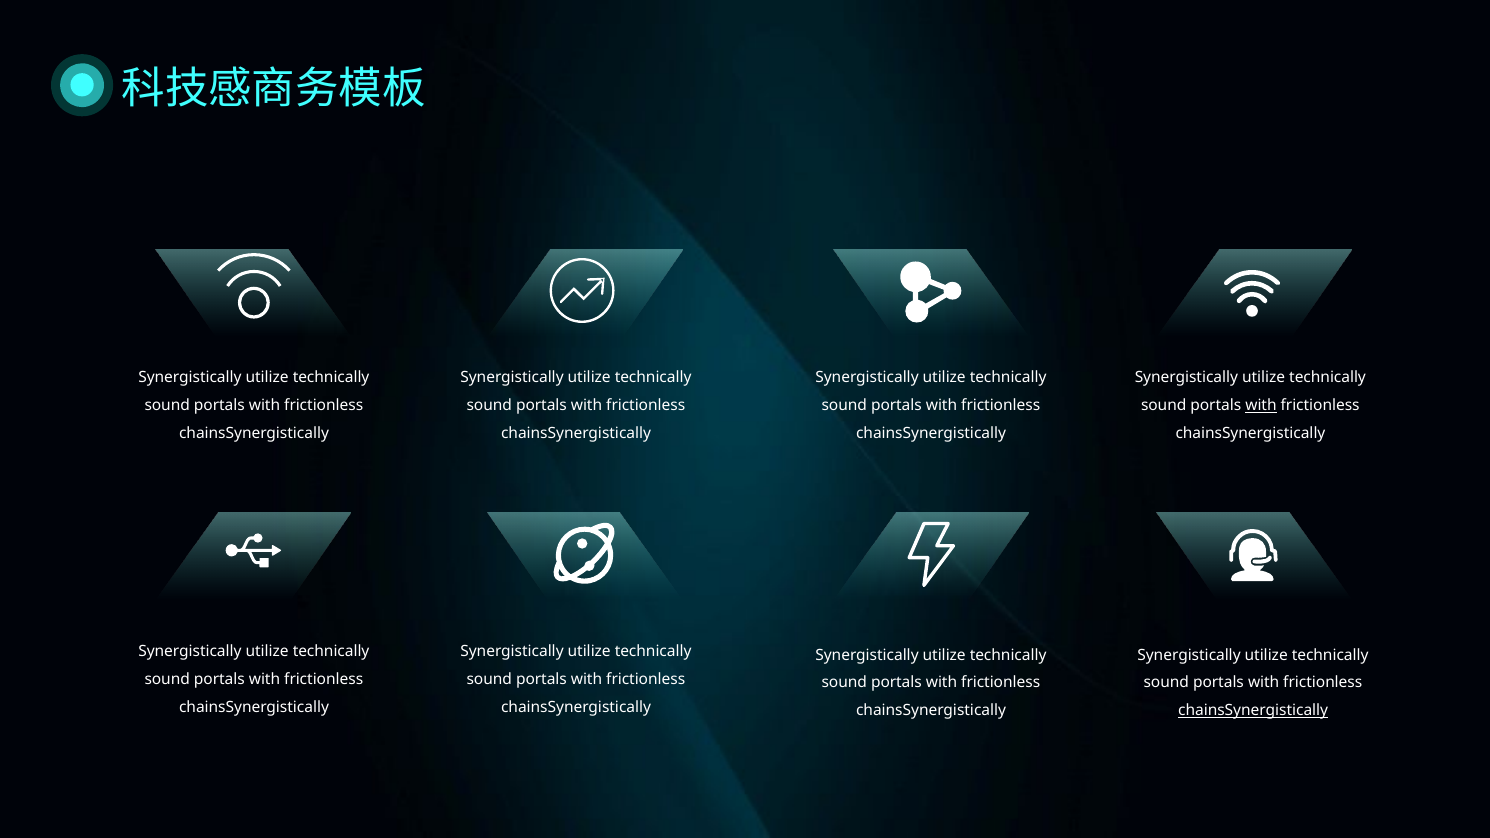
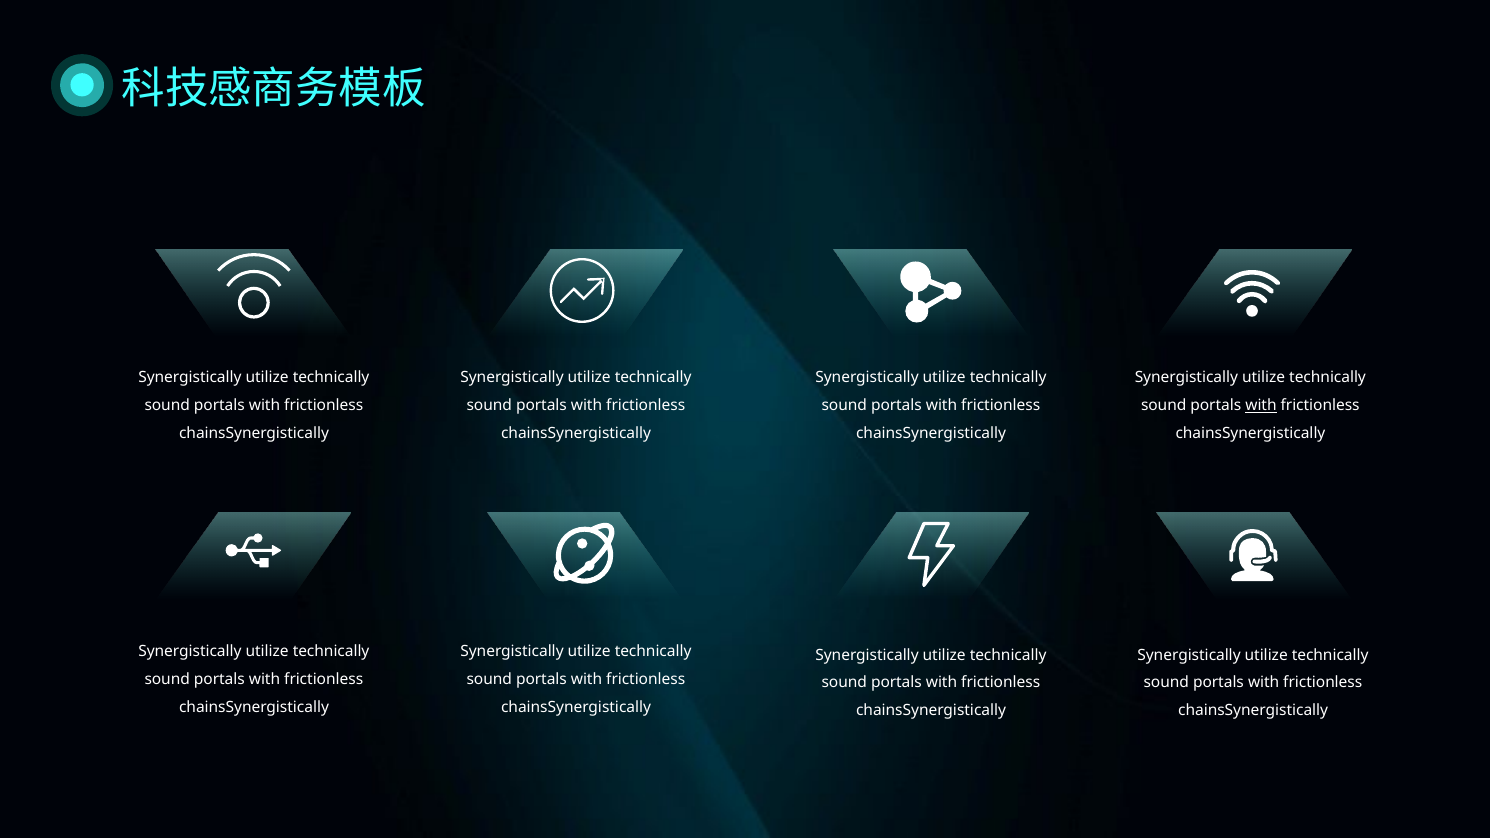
chainsSynergistically underline: present -> none (1253, 711)
